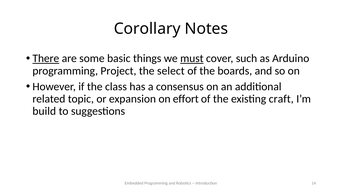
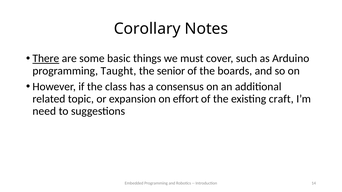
must underline: present -> none (192, 59)
Project: Project -> Taught (118, 71)
select: select -> senior (171, 71)
build: build -> need (44, 111)
